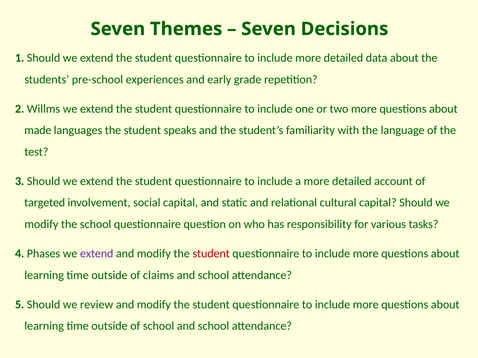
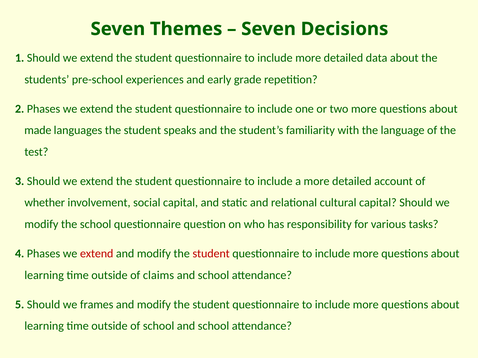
2 Willms: Willms -> Phases (44, 109)
targeted: targeted -> whether (45, 203)
extend colour: purple -> red (97, 254)
review: review -> frames (97, 305)
